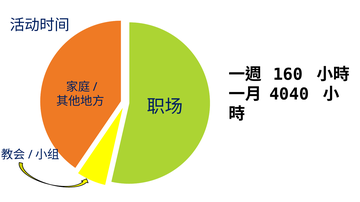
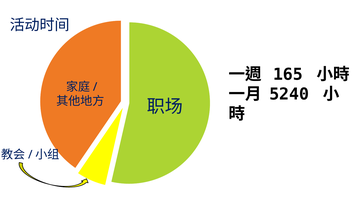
160: 160 -> 165 (288, 75)
4040: 4040 -> 5240 (289, 94)
